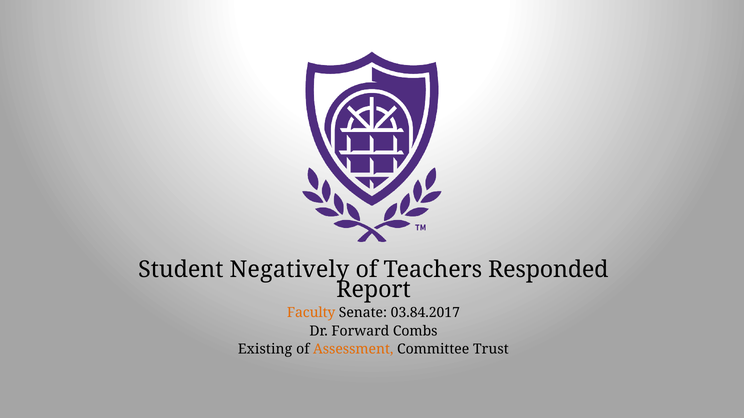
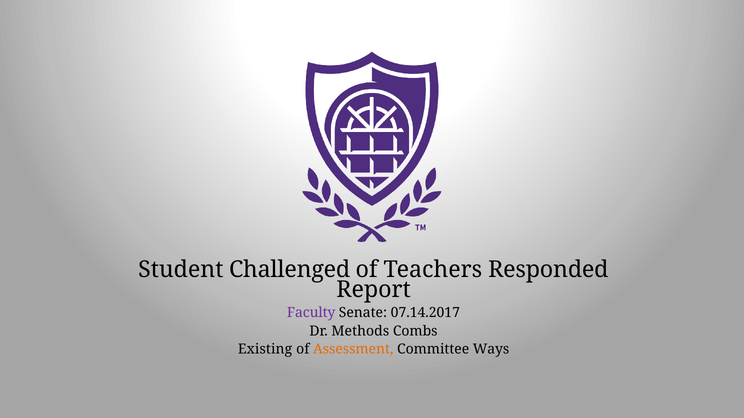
Negatively: Negatively -> Challenged (290, 270)
Faculty colour: orange -> purple (311, 313)
03.84.2017: 03.84.2017 -> 07.14.2017 (425, 313)
Forward: Forward -> Methods (360, 331)
Trust: Trust -> Ways (491, 350)
